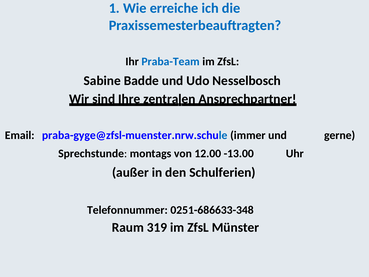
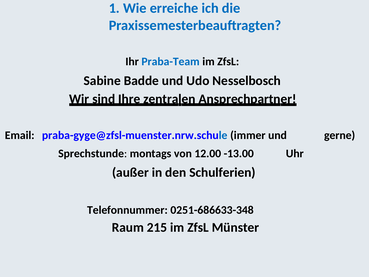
319: 319 -> 215 (157, 227)
